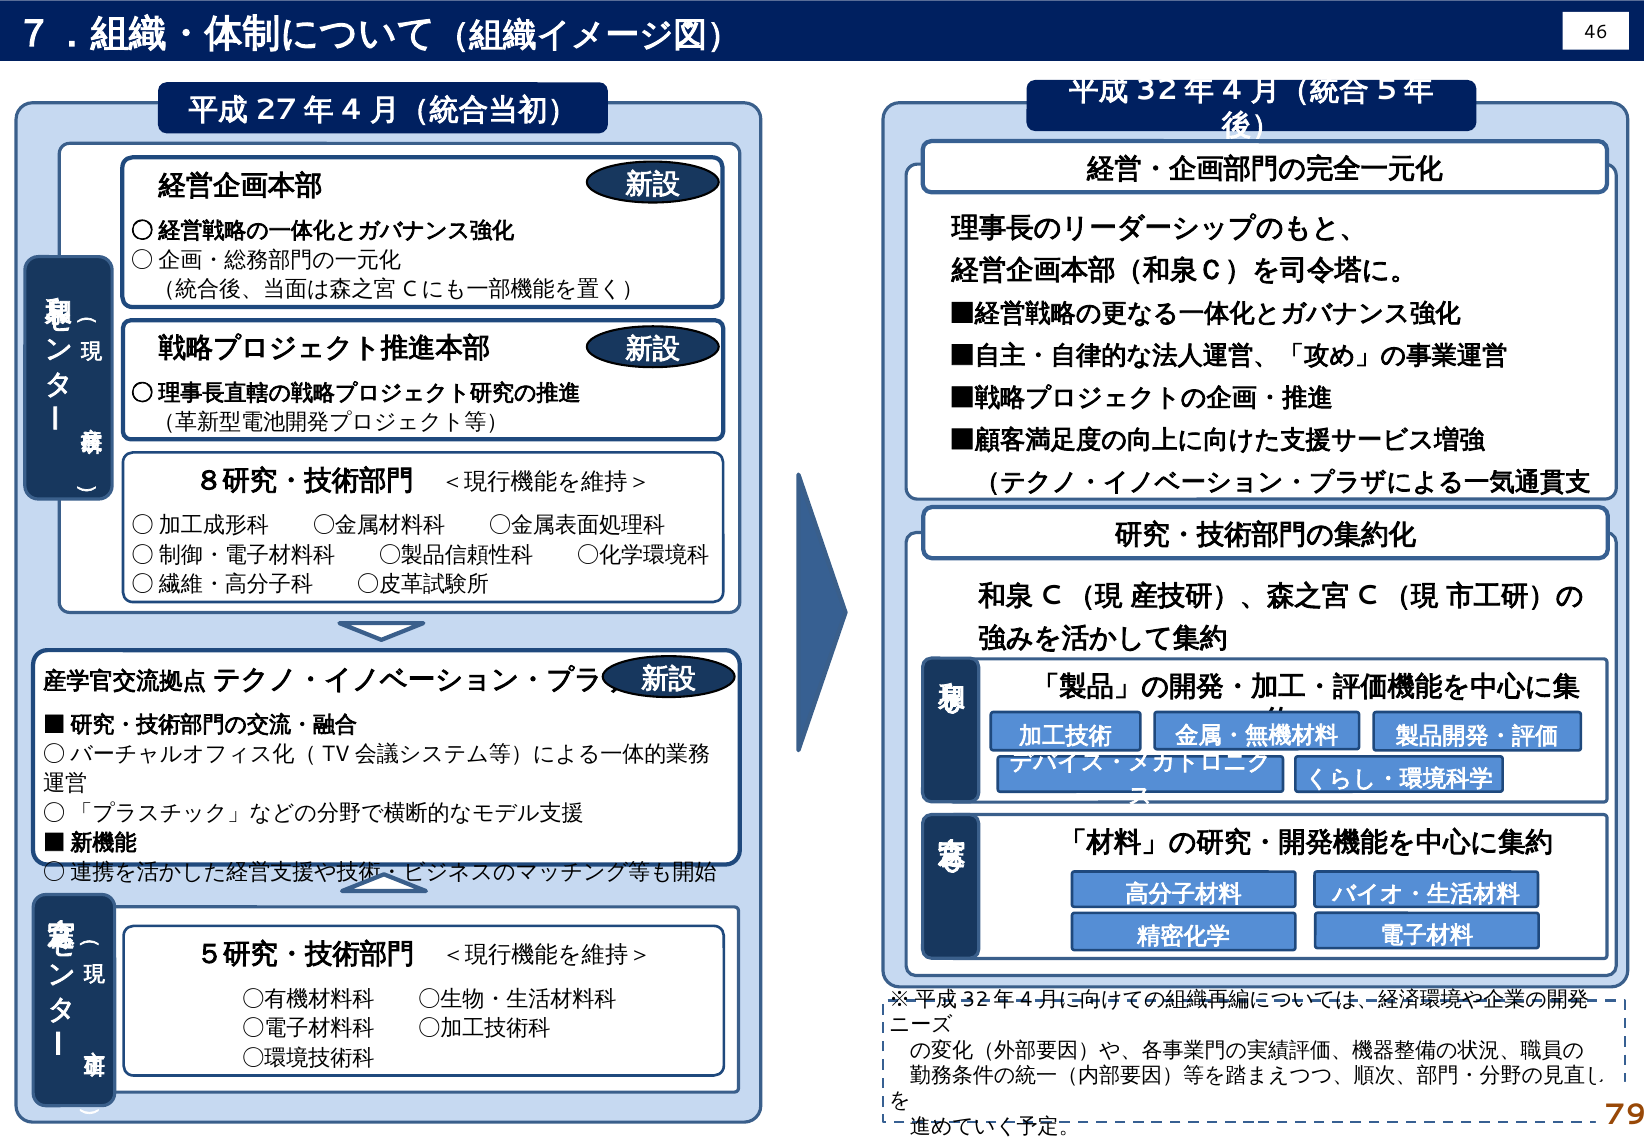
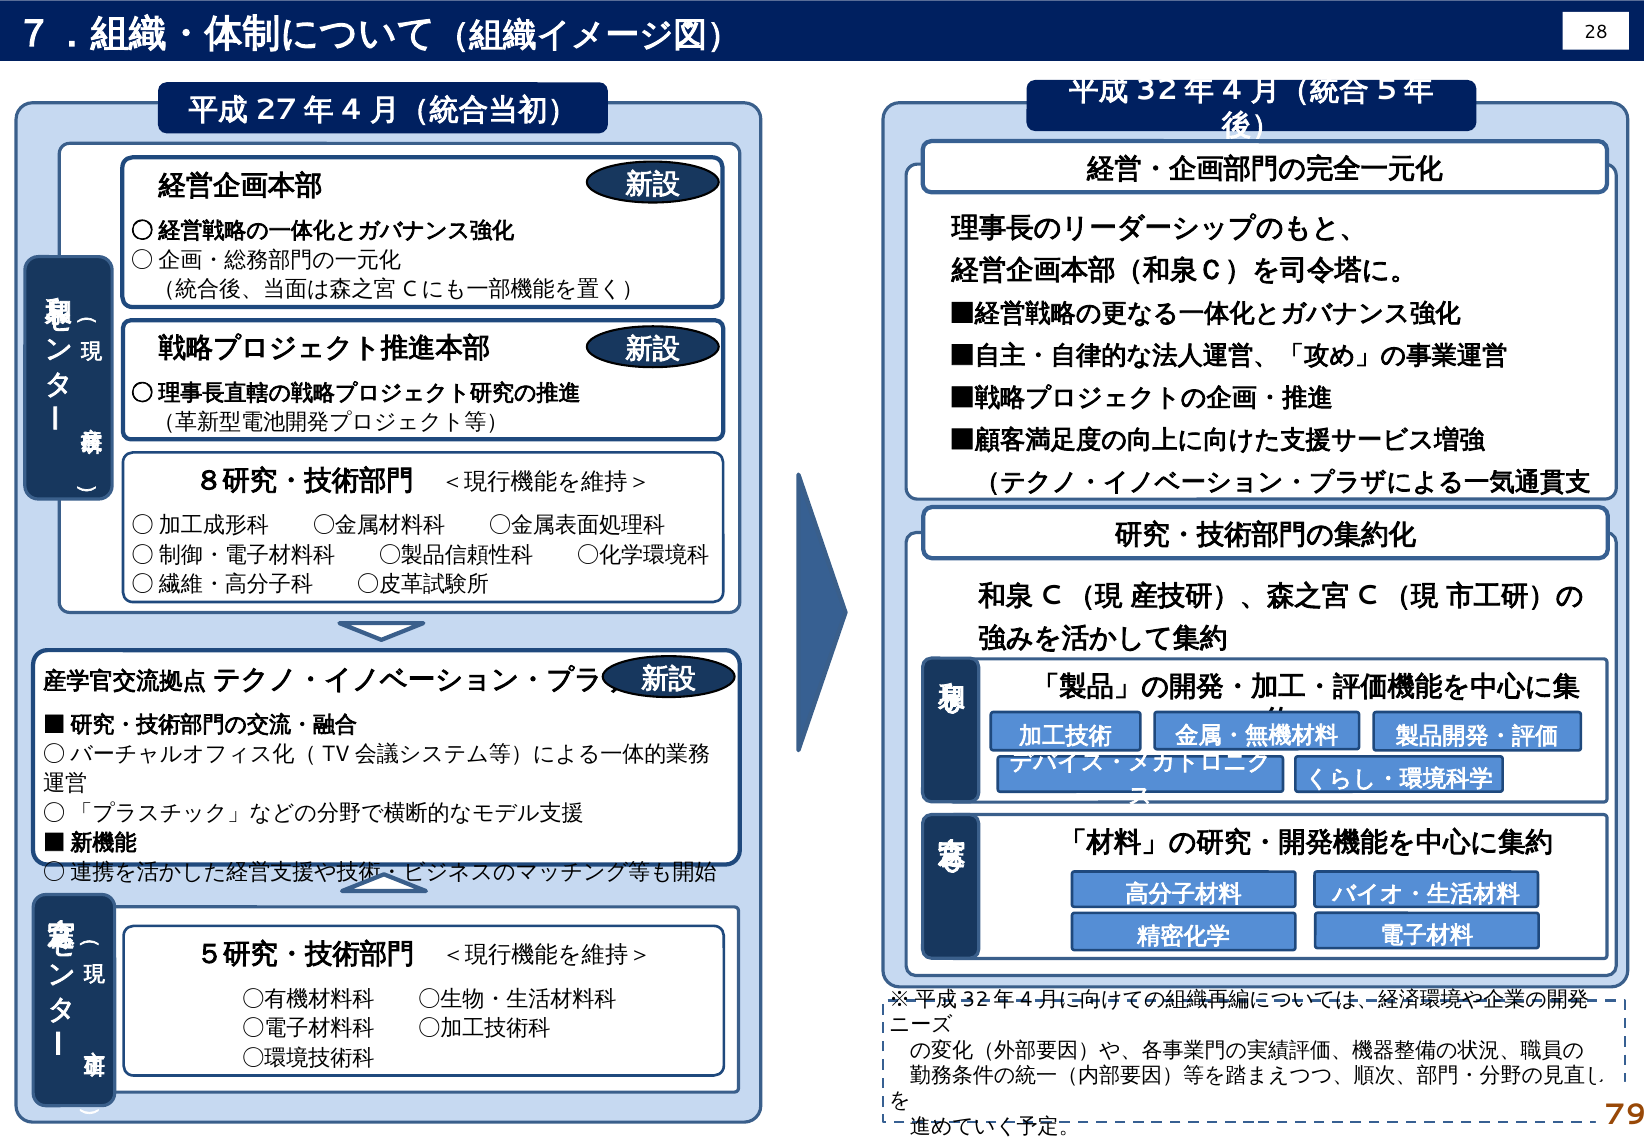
46: 46 -> 28 (1596, 32)
